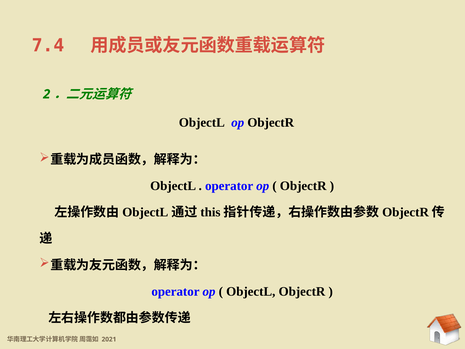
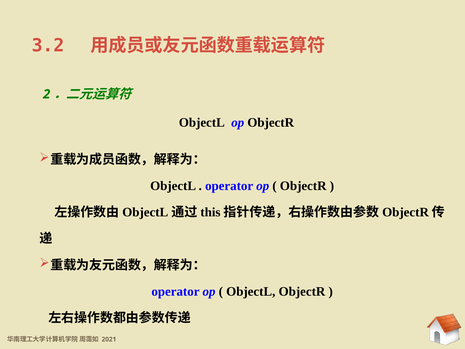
7.4: 7.4 -> 3.2 (48, 45)
